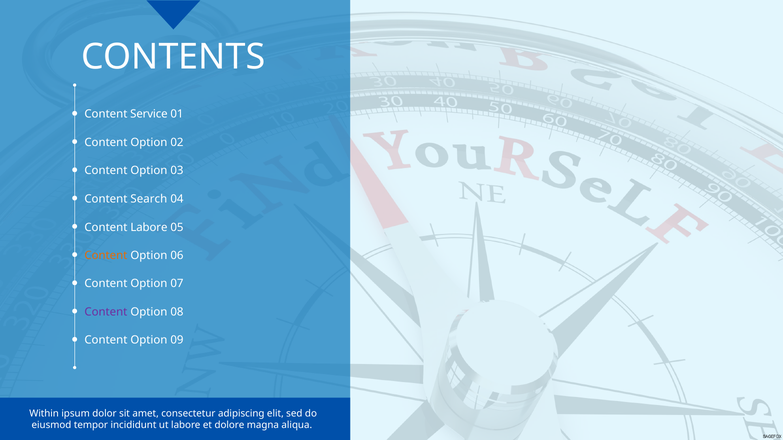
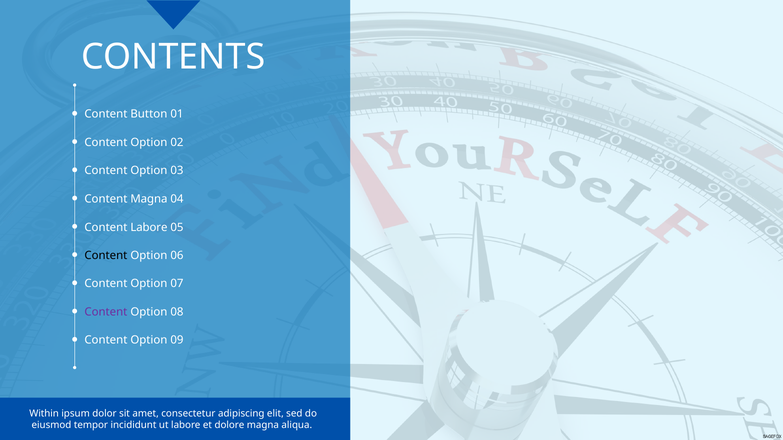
Service: Service -> Button (149, 114)
Content Search: Search -> Magna (149, 199)
Content colour: orange -> black (106, 256)
